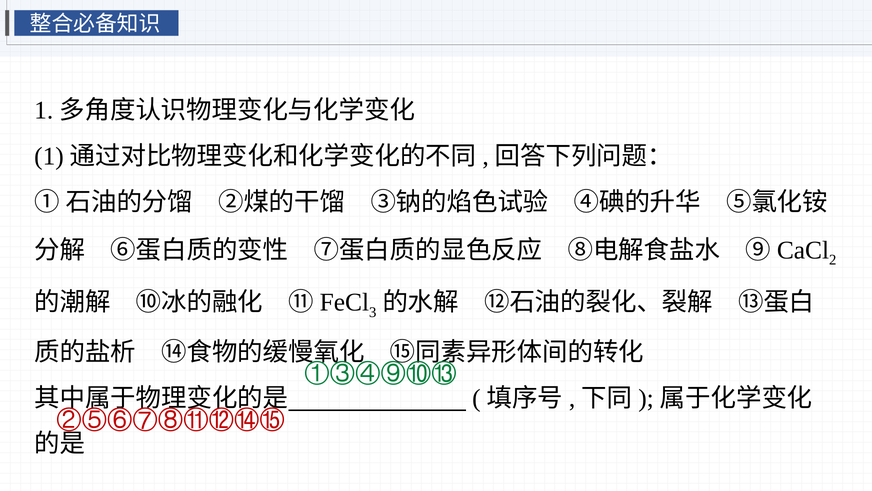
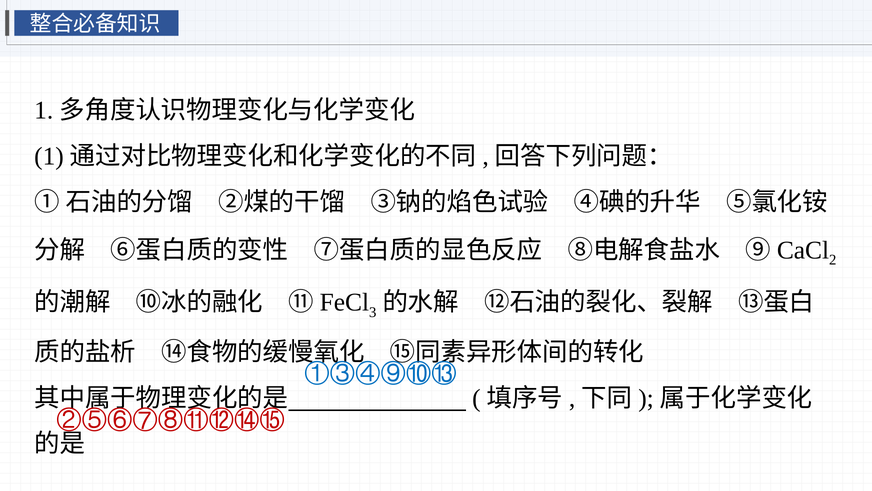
①③④⑨⑩⑬ colour: green -> blue (381, 374)
